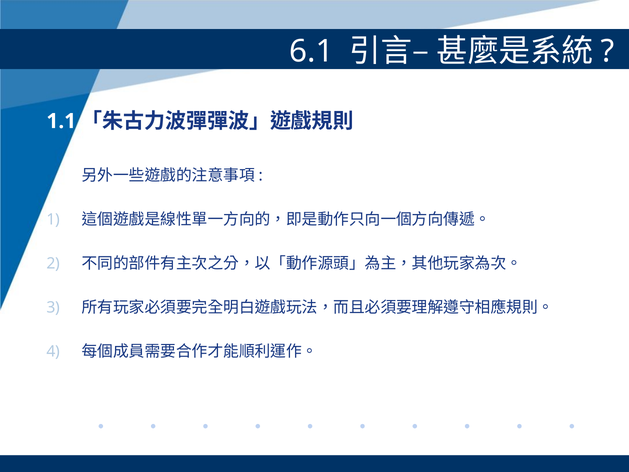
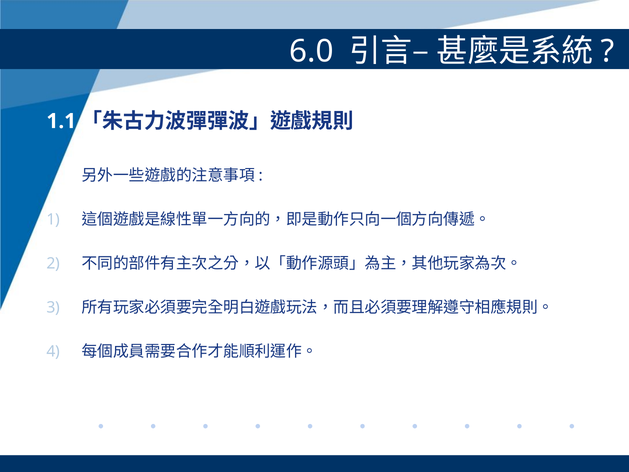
6.1: 6.1 -> 6.0 (311, 51)
